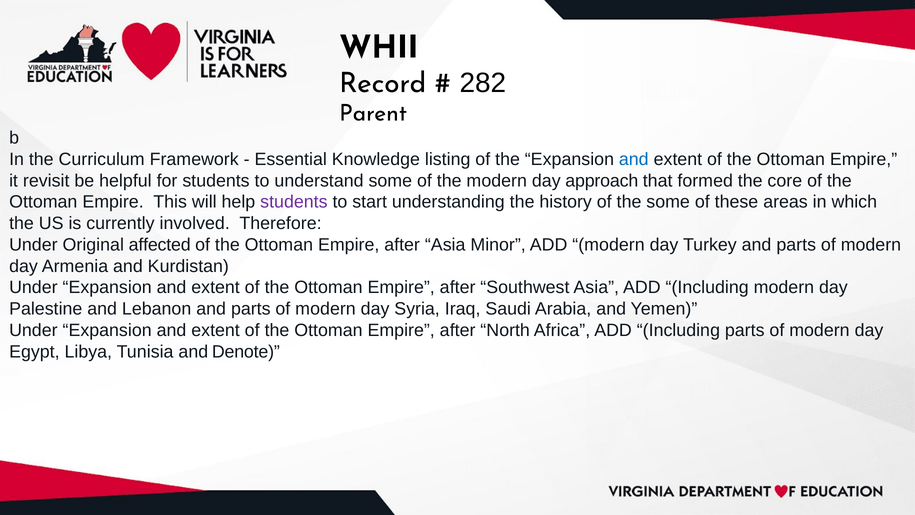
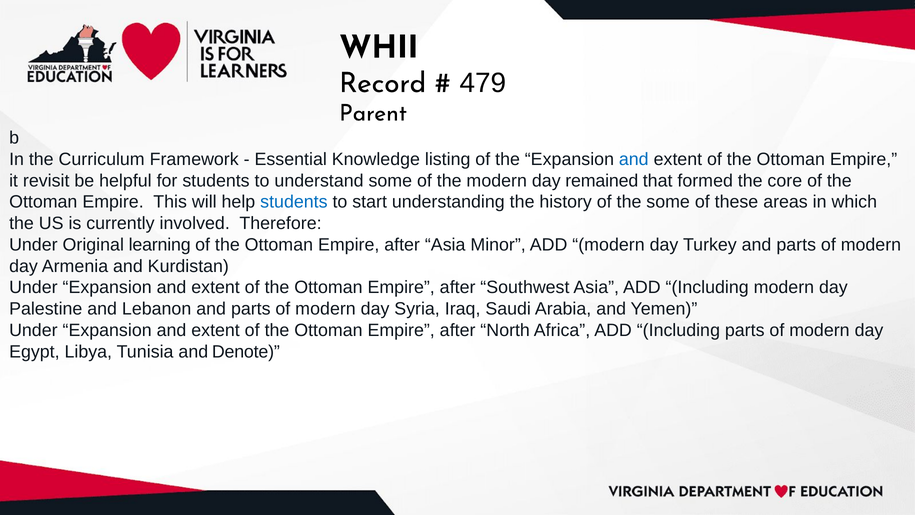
282: 282 -> 479 (483, 83)
approach: approach -> remained (602, 181)
students colour: purple -> blue (294, 202)
affected: affected -> learning (160, 245)
